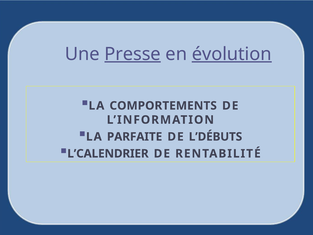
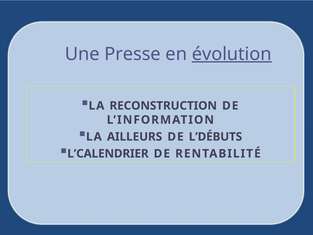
Presse underline: present -> none (133, 54)
COMPORTEMENTS: COMPORTEMENTS -> RECONSTRUCTION (163, 106)
PARFAITE: PARFAITE -> AILLEURS (135, 137)
